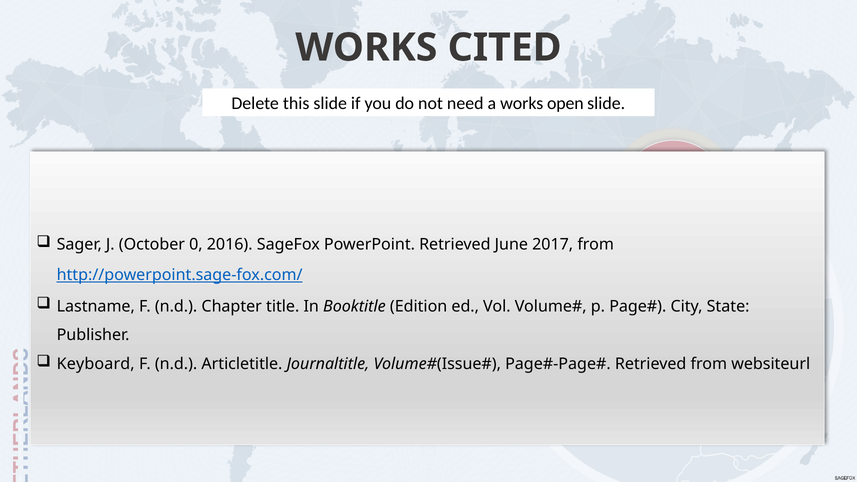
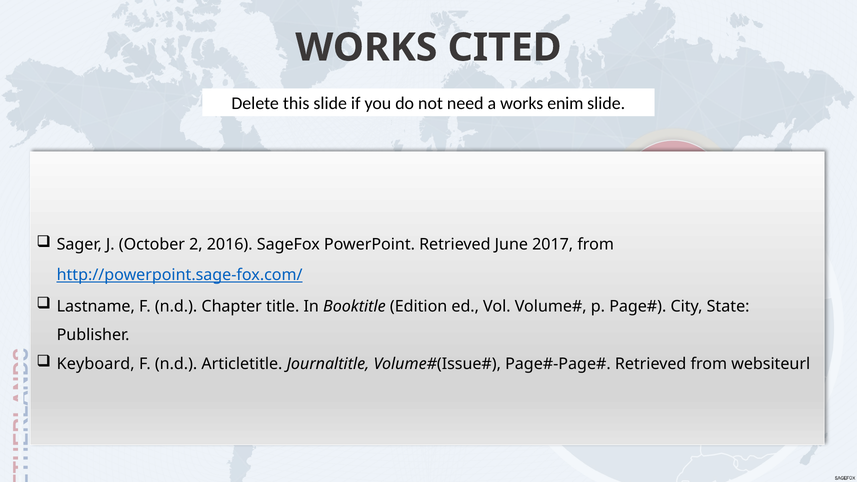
open: open -> enim (565, 104)
0: 0 -> 2 (196, 245)
